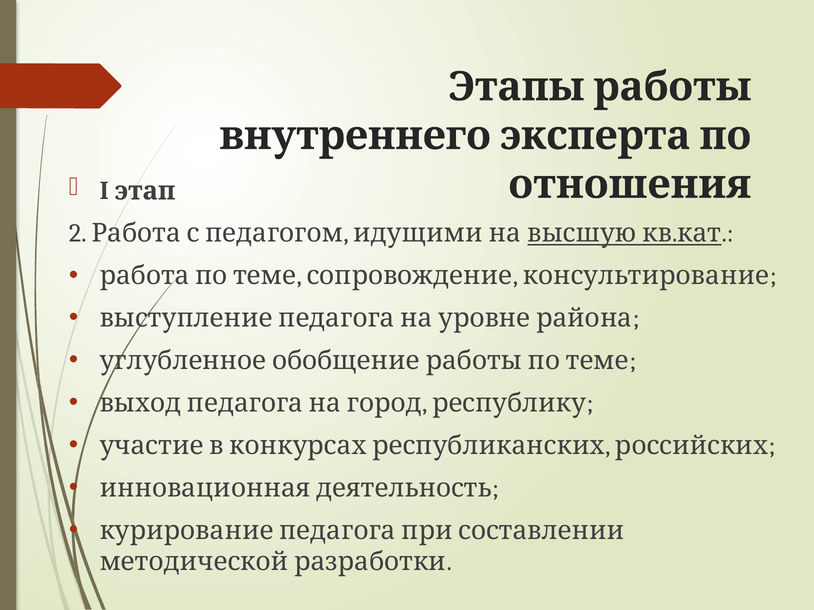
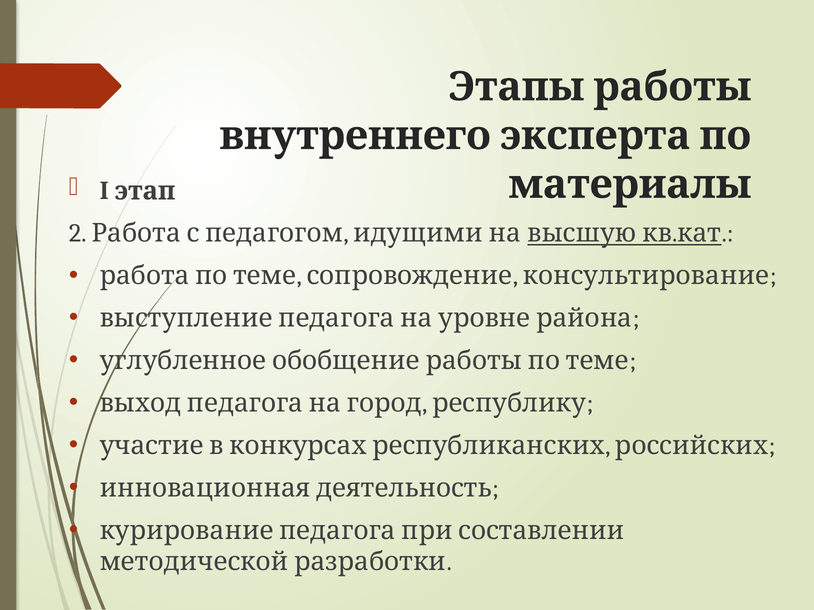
отношения: отношения -> материалы (630, 185)
